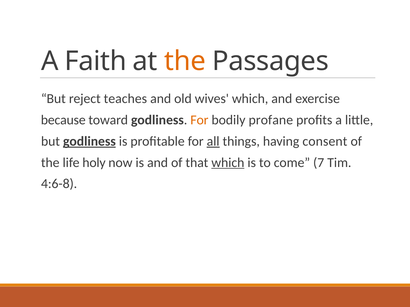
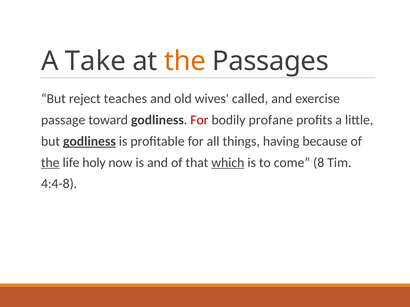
Faith: Faith -> Take (95, 61)
wives which: which -> called (250, 99)
because: because -> passage (63, 120)
For colour: orange -> red (199, 120)
all underline: present -> none (213, 141)
consent: consent -> because (325, 141)
the underline: none -> present (50, 163)
7: 7 -> 8 (319, 163)
4:6-8: 4:6-8 -> 4:4-8 (59, 184)
